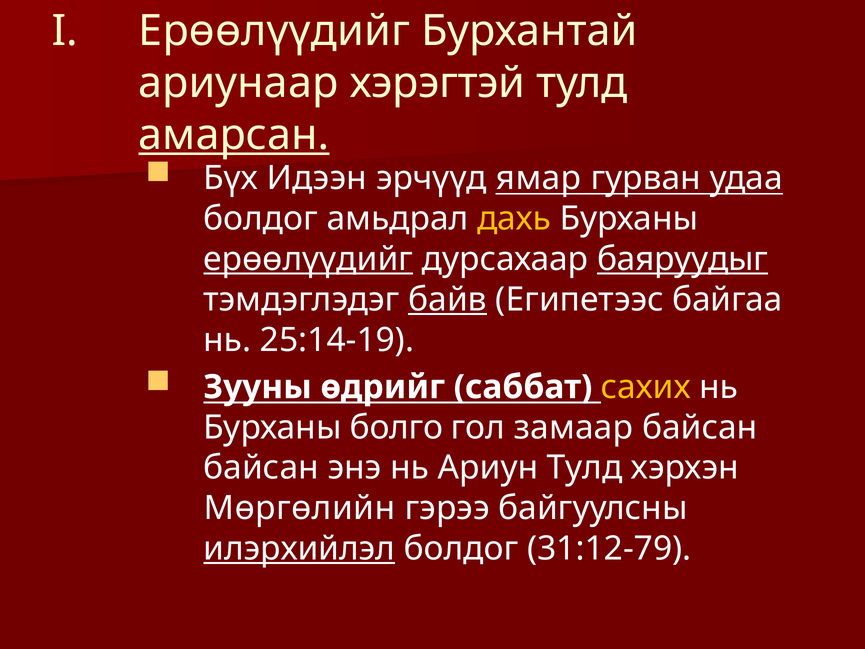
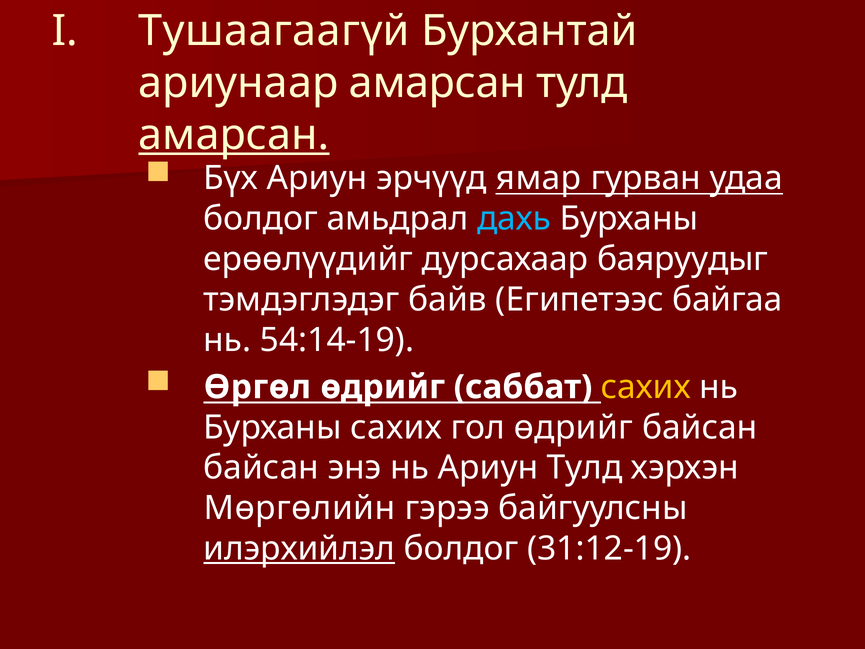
I Ерөөлүүдийг: Ерөөлүүдийг -> Тушаагаагүй (274, 31)
ариунаар хэрэгтэй: хэрэгтэй -> амарсан (437, 83)
Бүх Идээн: Идээн -> Ариун (317, 178)
дахь colour: yellow -> light blue (514, 219)
ерөөлүүдийг underline: present -> none (308, 259)
баяруудыг underline: present -> none (683, 259)
байв underline: present -> none (448, 299)
25:14-19: 25:14-19 -> 54:14-19 (337, 340)
Зууны: Зууны -> Өргөл (257, 387)
Бурханы болго: болго -> сахих (396, 427)
гол замаар: замаар -> өдрийг (573, 427)
31:12-79: 31:12-79 -> 31:12-19 (609, 548)
